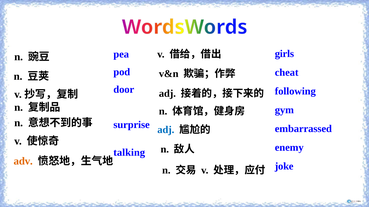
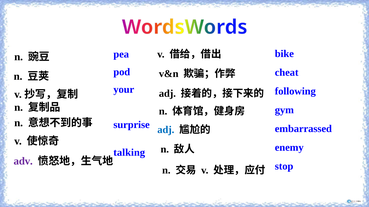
girls: girls -> bike (284, 54)
door: door -> your (124, 90)
adv colour: orange -> purple (23, 161)
joke: joke -> stop (284, 167)
